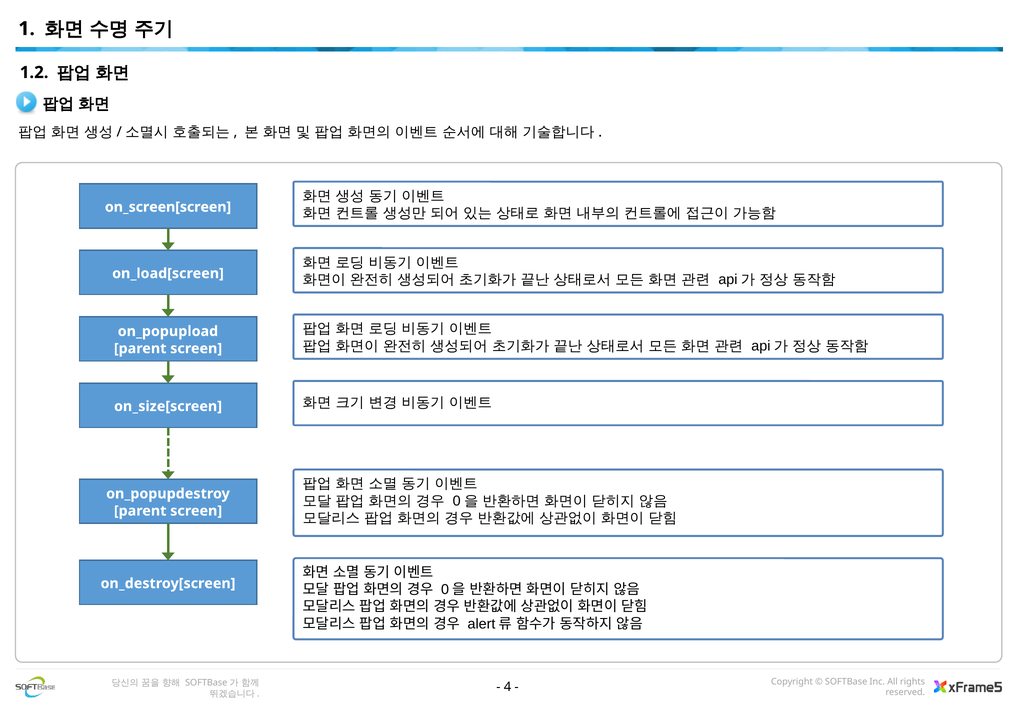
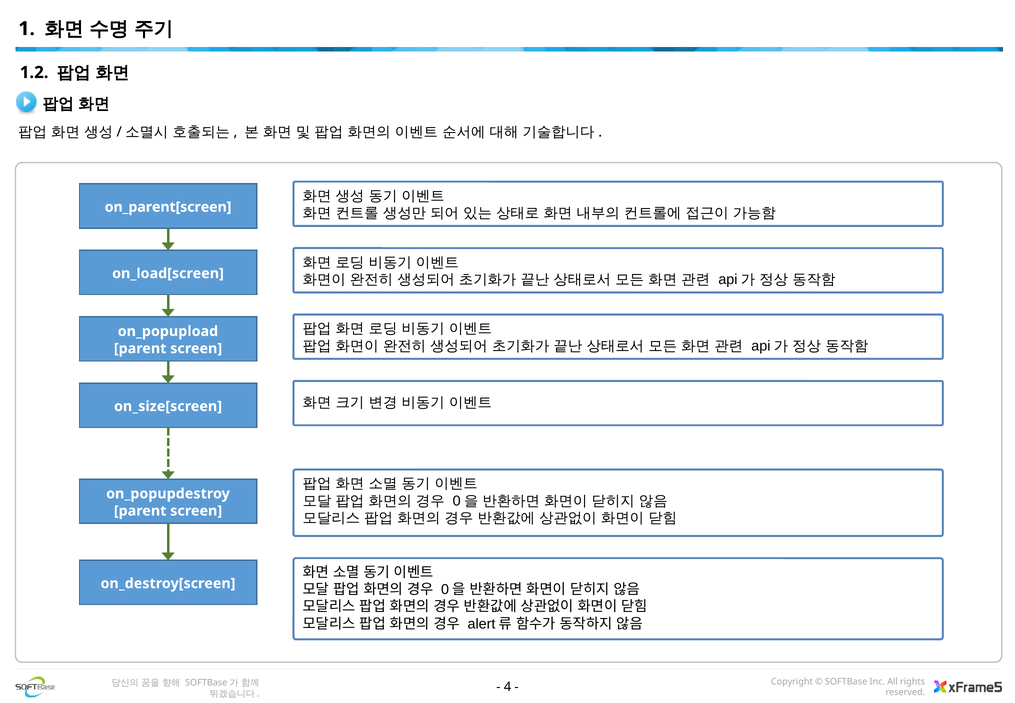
on_screen[screen: on_screen[screen -> on_parent[screen (168, 207)
